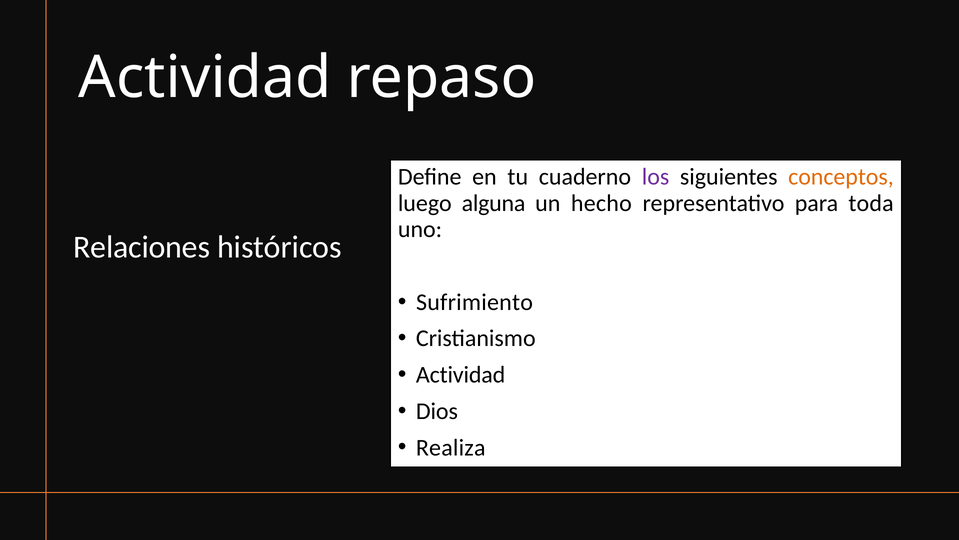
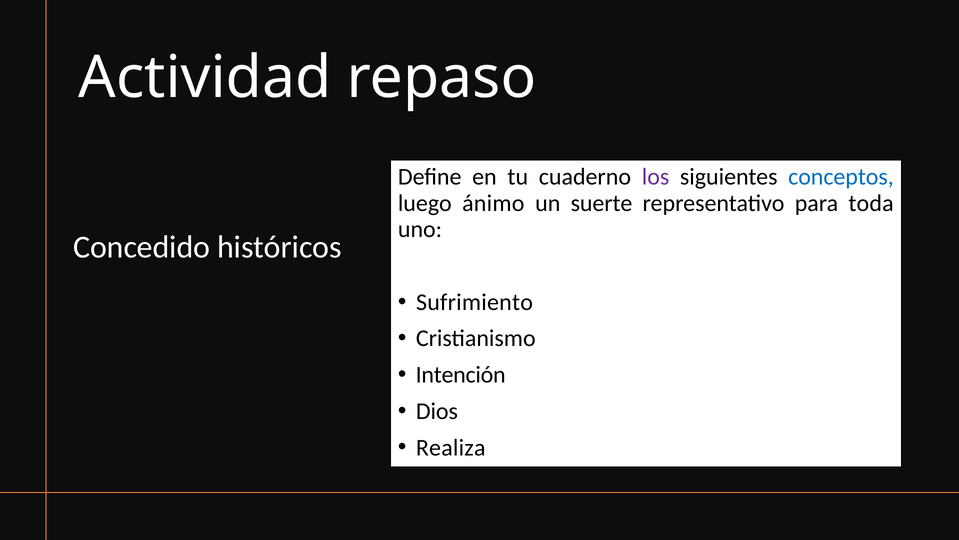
conceptos colour: orange -> blue (841, 177)
alguna: alguna -> ánimo (493, 203)
hecho: hecho -> suerte (602, 203)
Relaciones: Relaciones -> Concedido (142, 247)
Actividad: Actividad -> Intención (461, 375)
